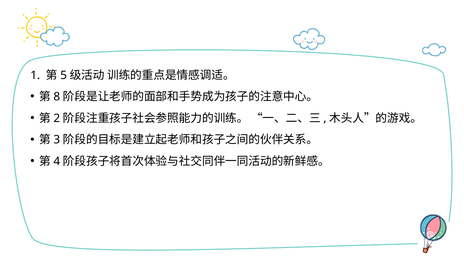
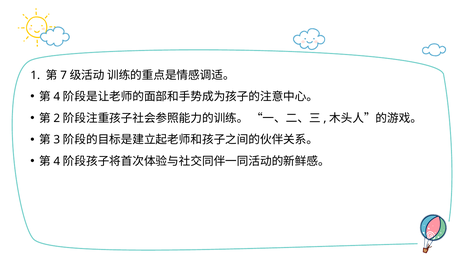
5: 5 -> 7 (64, 75)
8: 8 -> 4 (57, 97)
